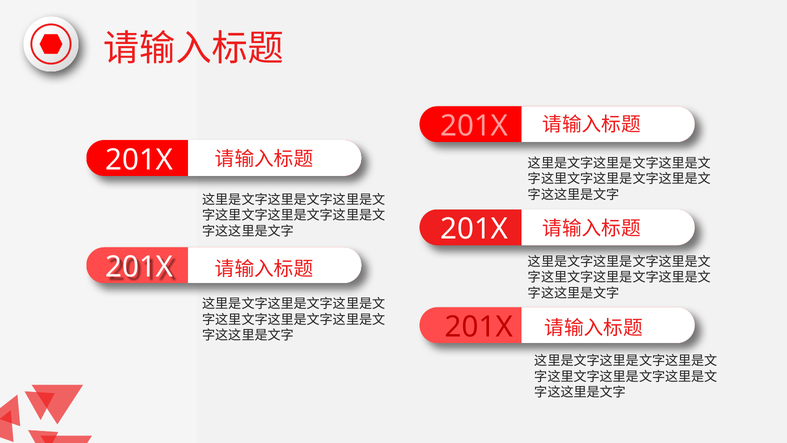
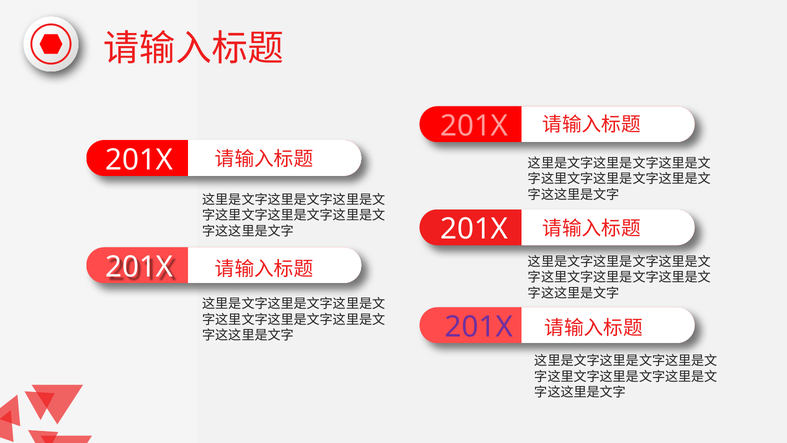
201X colour: red -> purple (479, 327)
